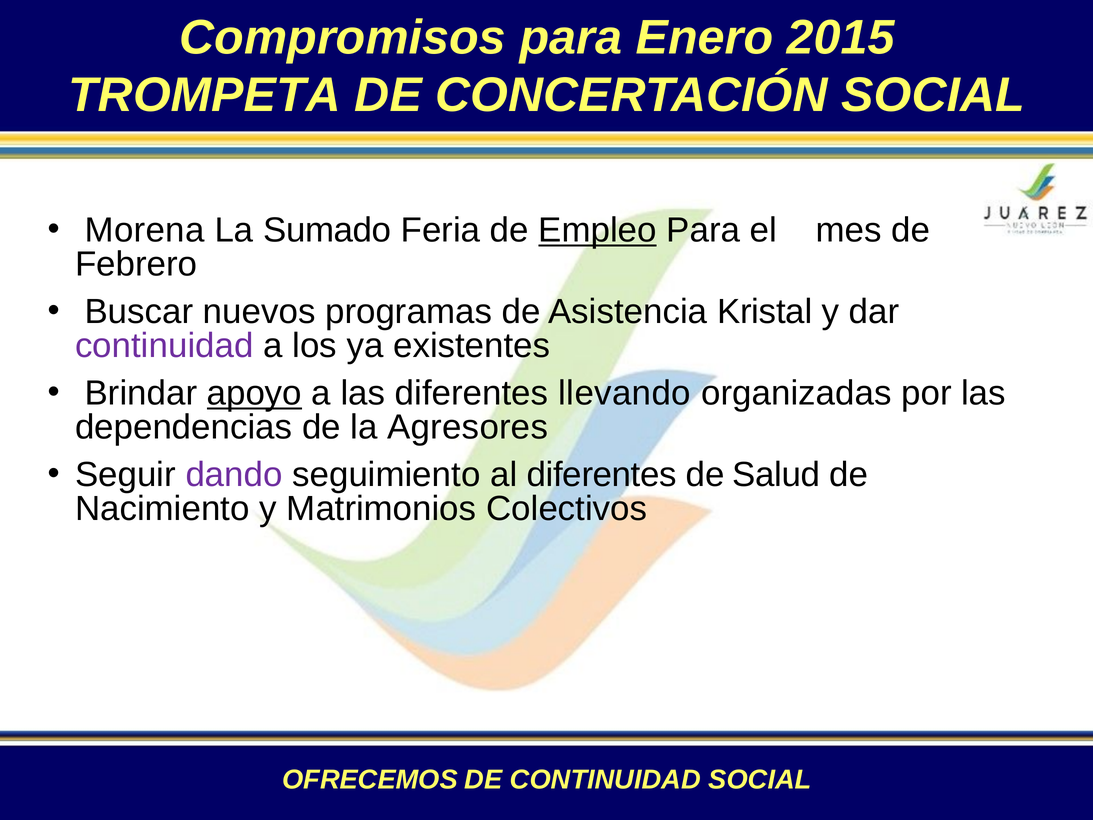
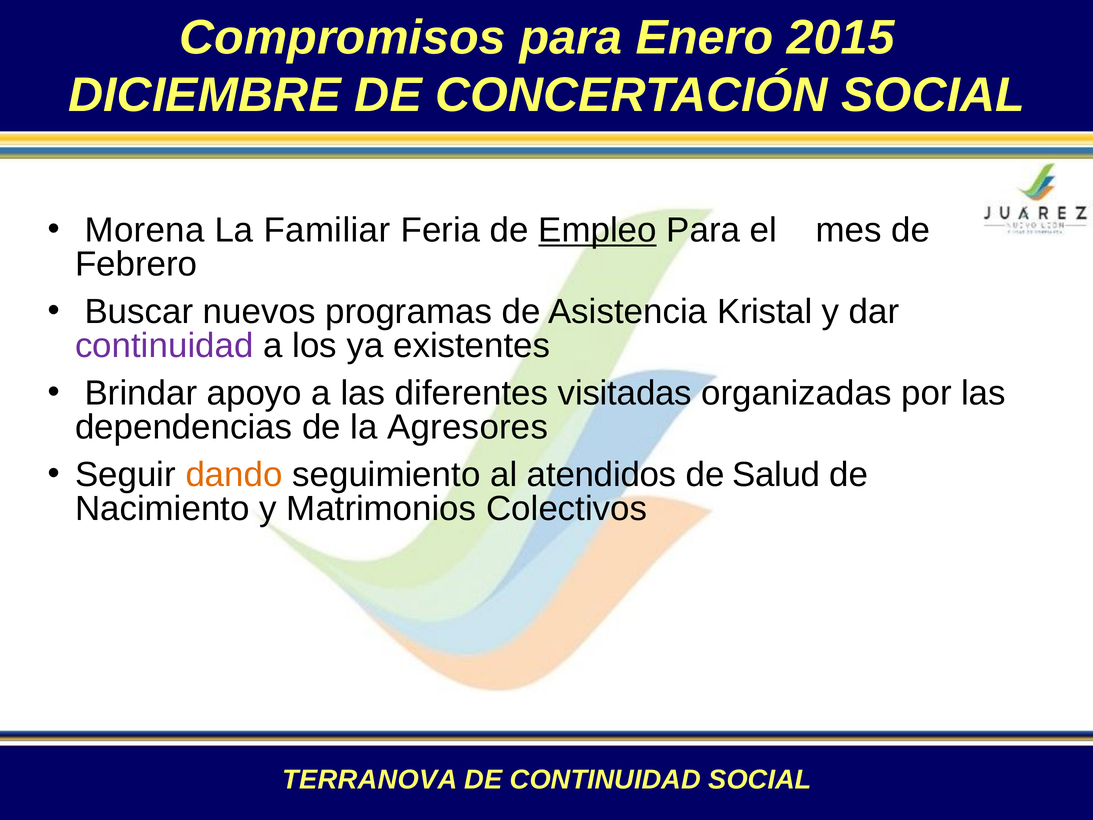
TROMPETA: TROMPETA -> DICIEMBRE (205, 95)
Sumado: Sumado -> Familiar (327, 230)
apoyo underline: present -> none (254, 393)
llevando: llevando -> visitadas (625, 393)
dando colour: purple -> orange (234, 475)
al diferentes: diferentes -> atendidos (602, 475)
OFRECEMOS: OFRECEMOS -> TERRANOVA (370, 779)
